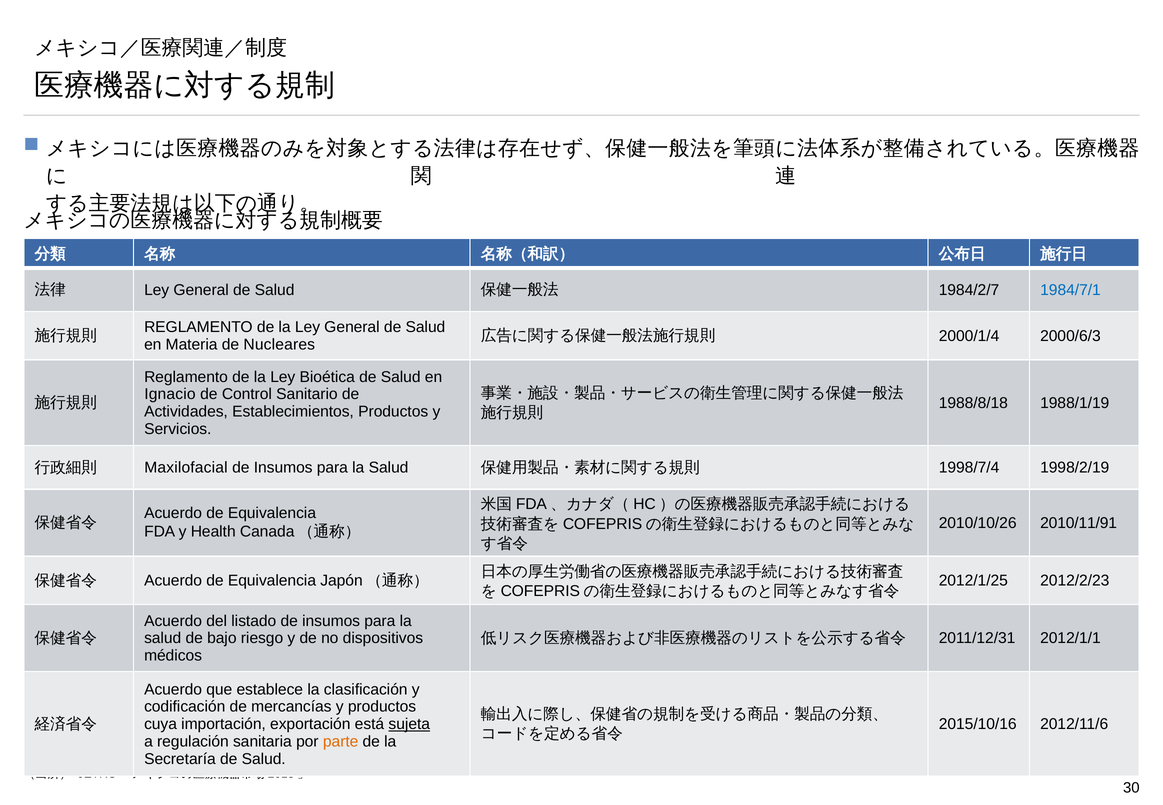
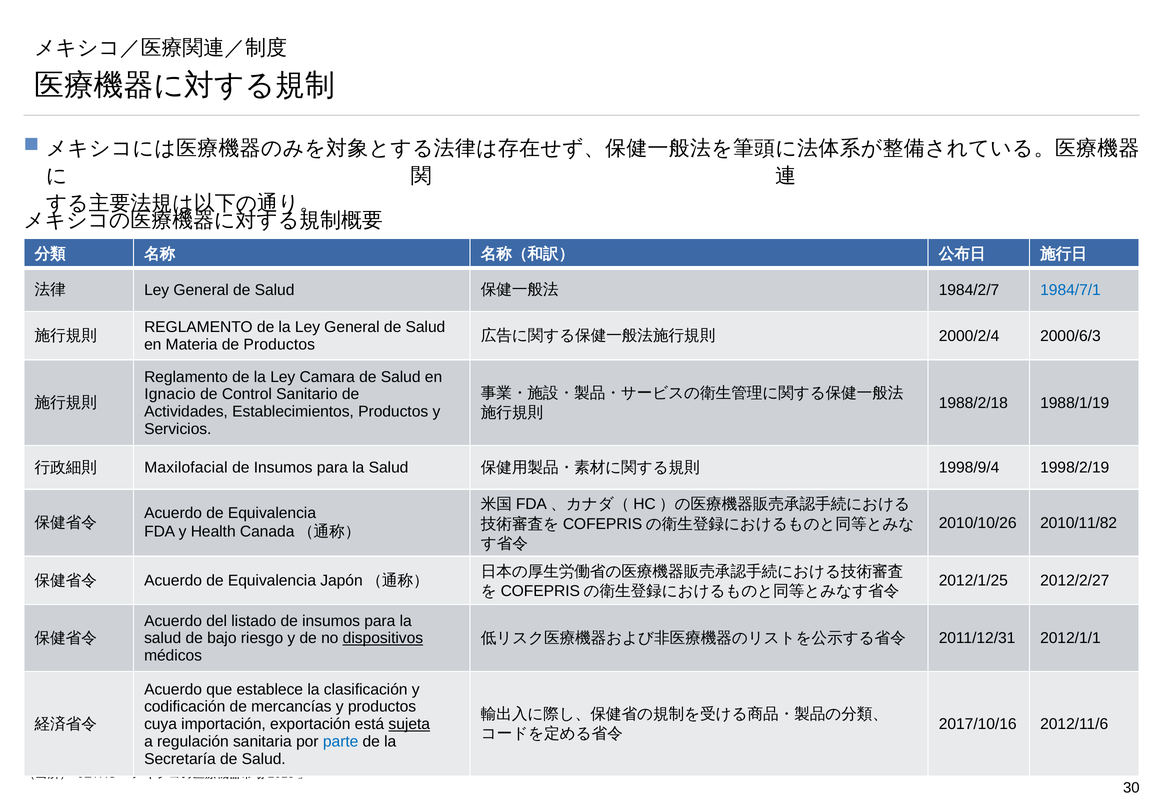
de Nucleares: Nucleares -> Productos (279, 345)
2000/1/4: 2000/1/4 -> 2000/2/4 (969, 336)
Bioética: Bioética -> Camara (327, 377)
1988/8/18: 1988/8/18 -> 1988/2/18 (973, 403)
1998/7/4: 1998/7/4 -> 1998/9/4 (969, 468)
2010/11/91: 2010/11/91 -> 2010/11/82 (1079, 523)
2012/2/23: 2012/2/23 -> 2012/2/27 (1075, 581)
dispositivos underline: none -> present (383, 638)
2015/10/16: 2015/10/16 -> 2017/10/16 (978, 724)
parte colour: orange -> blue (341, 742)
